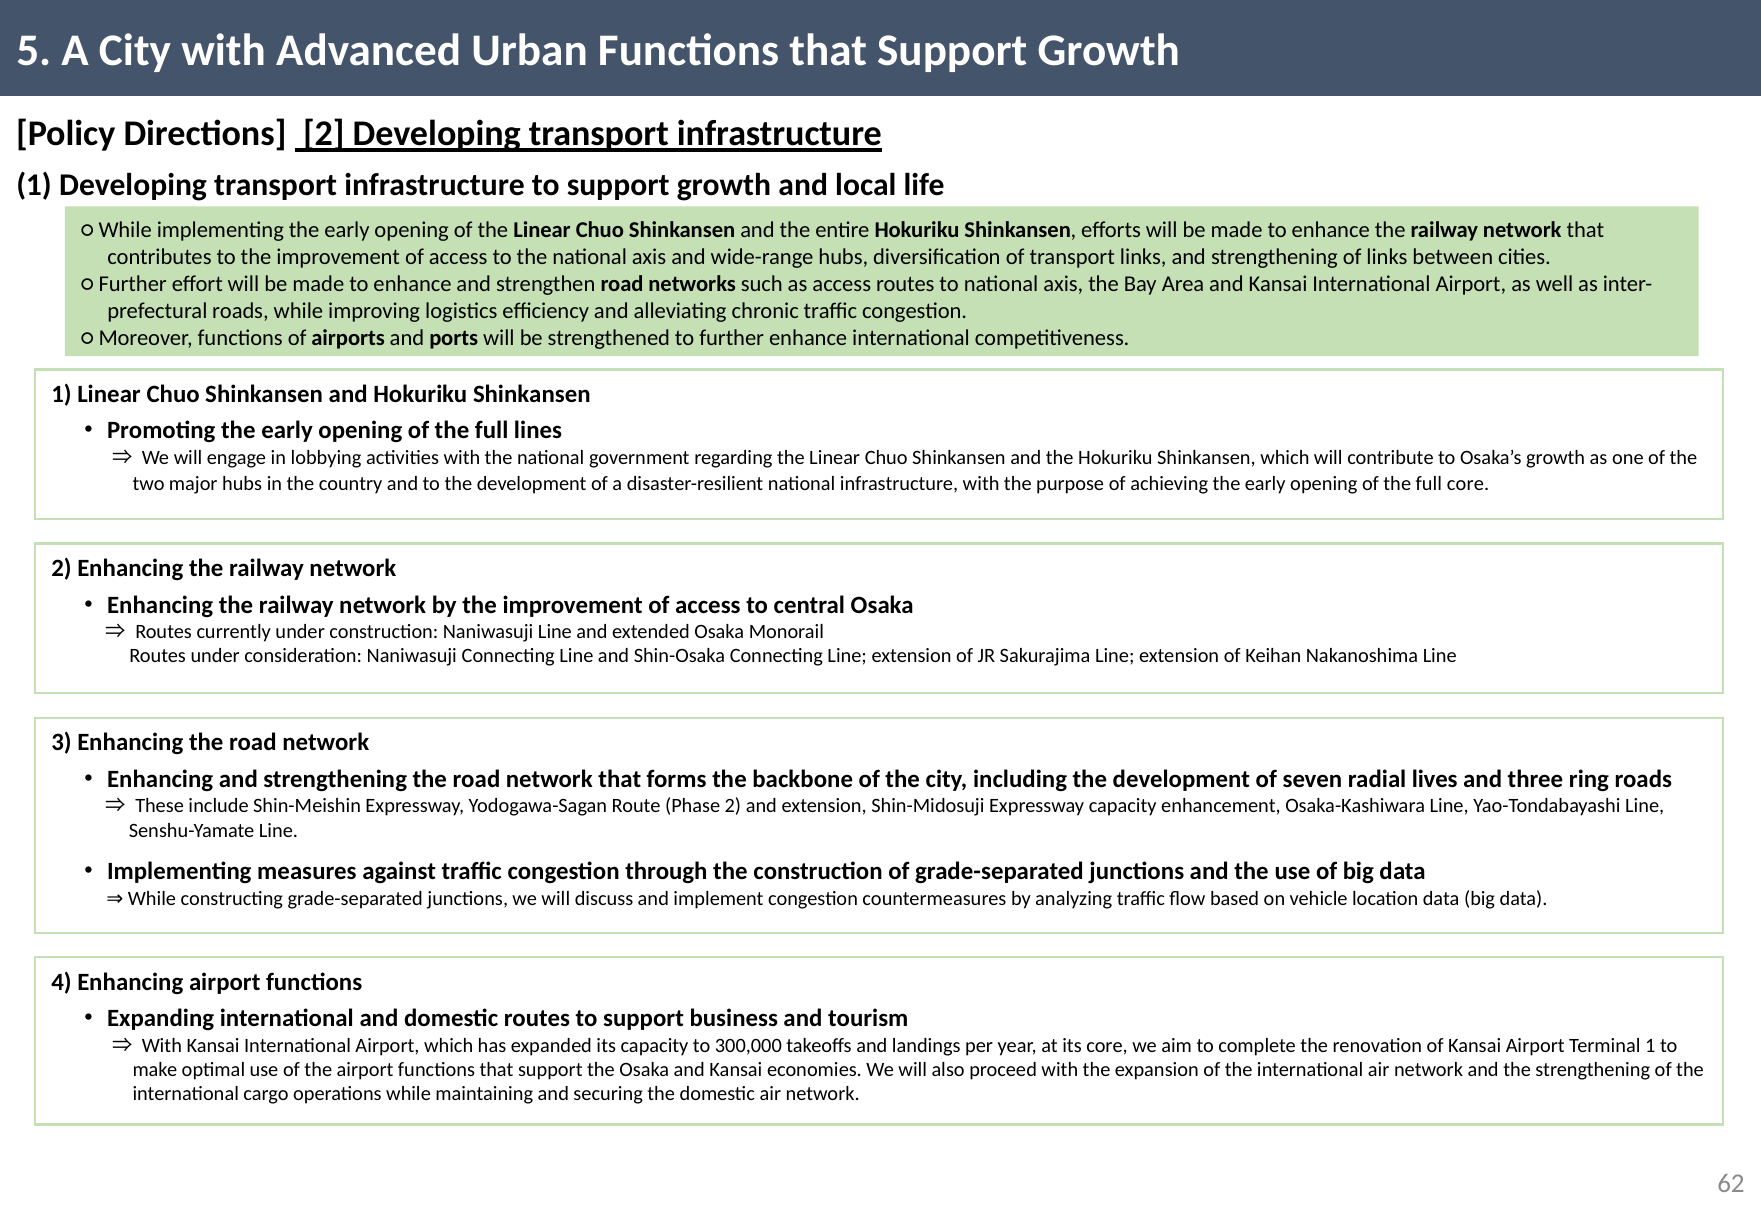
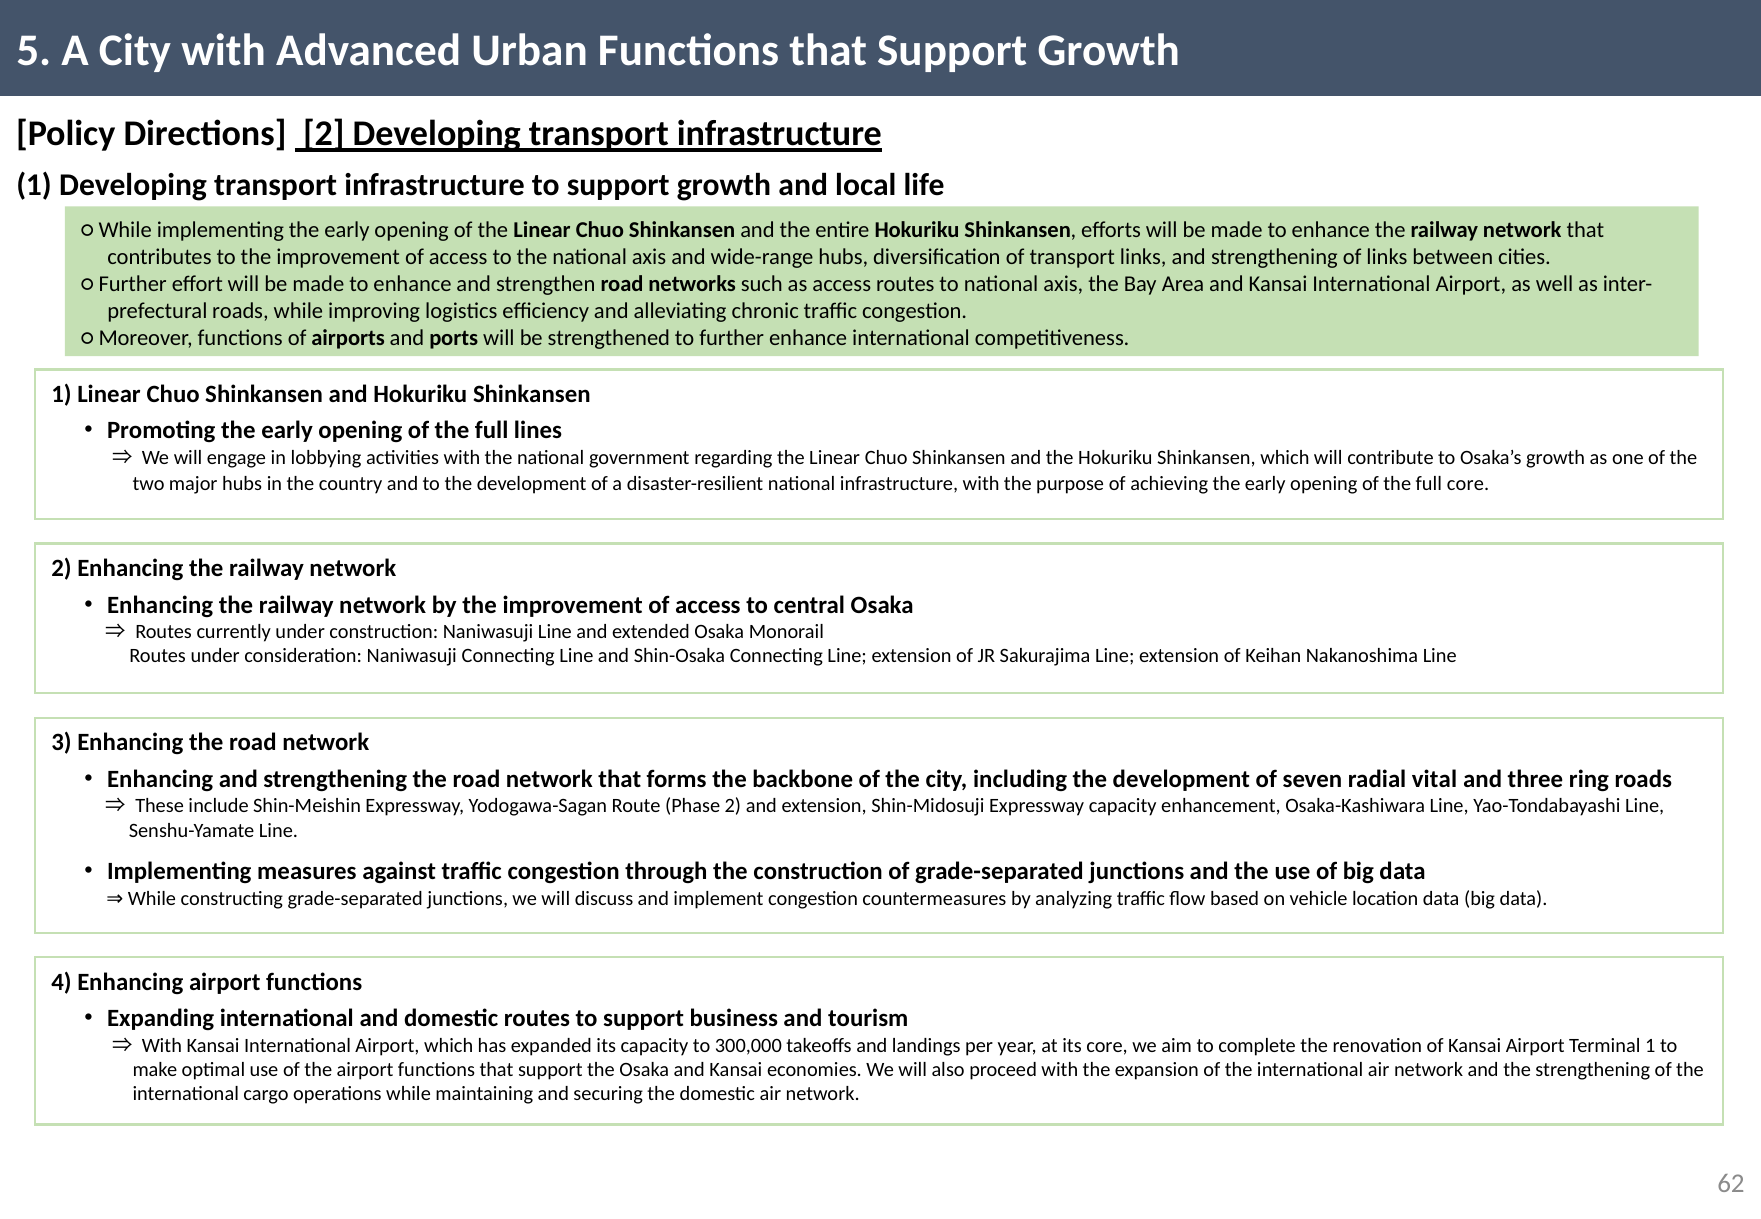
lives: lives -> vital (1435, 779)
